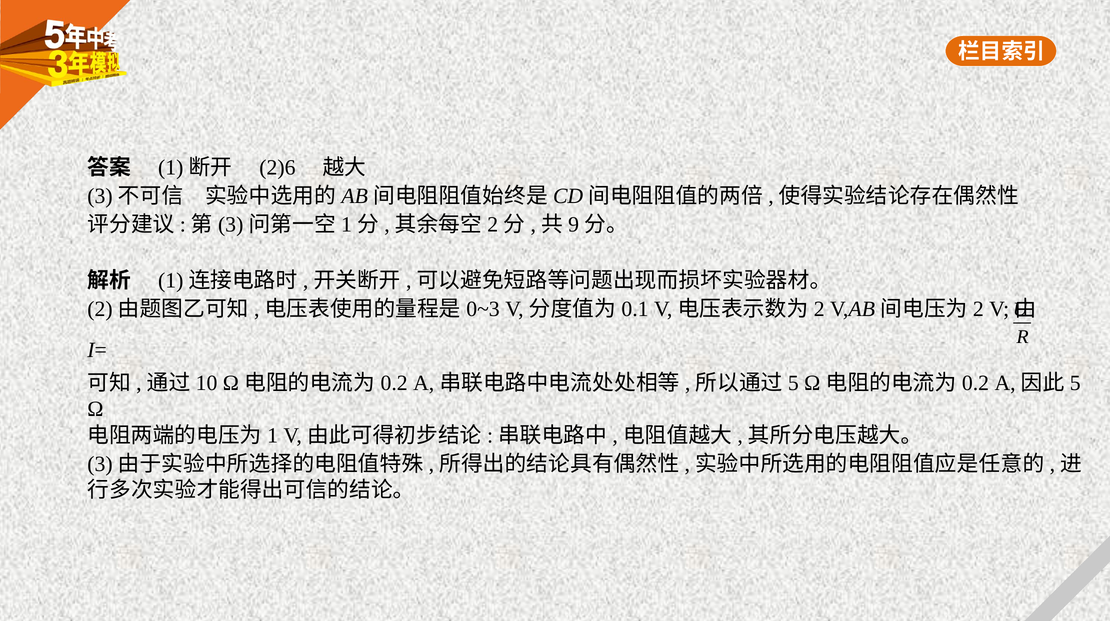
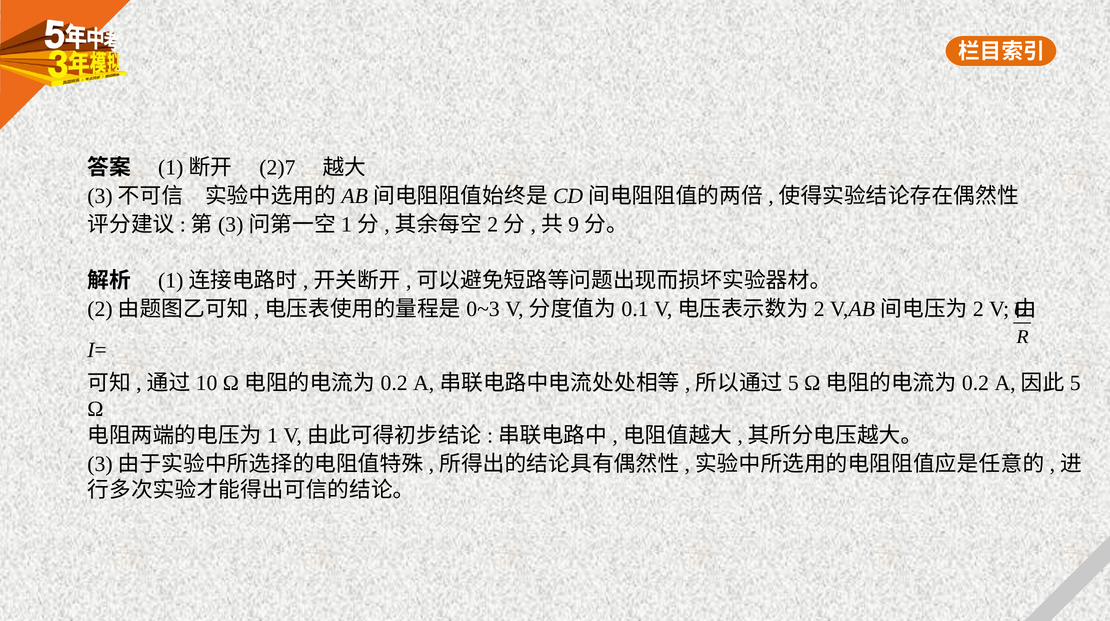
2)6: 2)6 -> 2)7 (277, 168)
